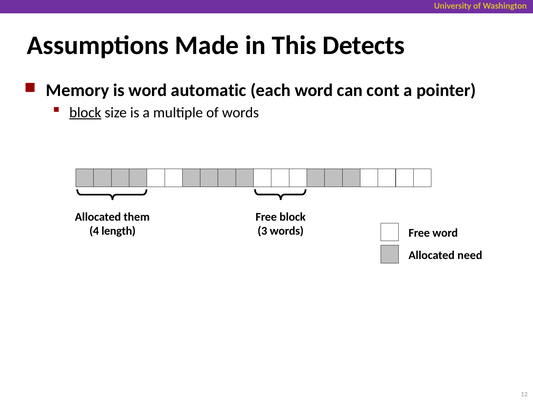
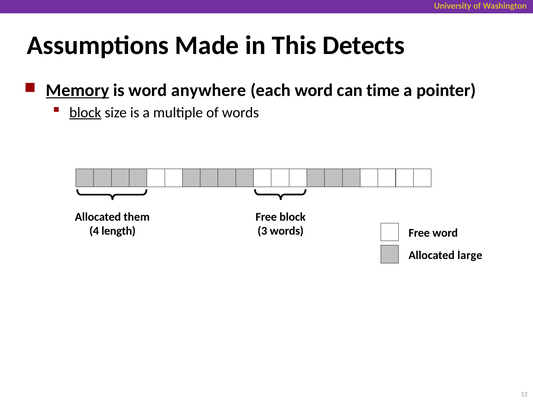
Memory underline: none -> present (78, 90)
automatic: automatic -> anywhere (209, 90)
cont: cont -> time (383, 90)
need: need -> large (470, 255)
